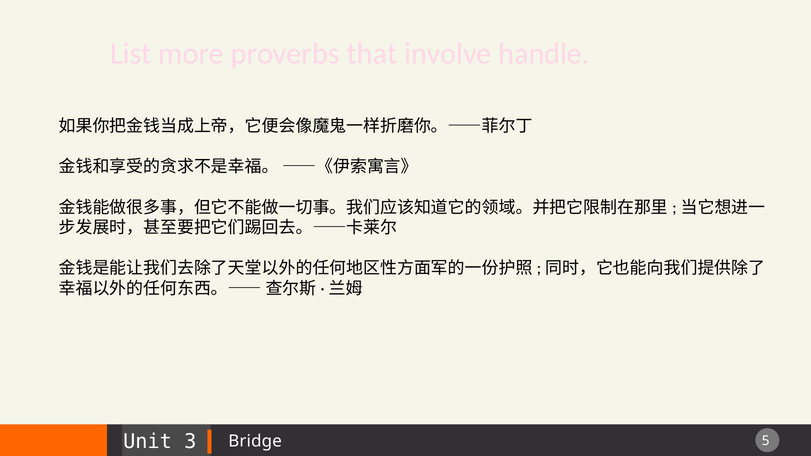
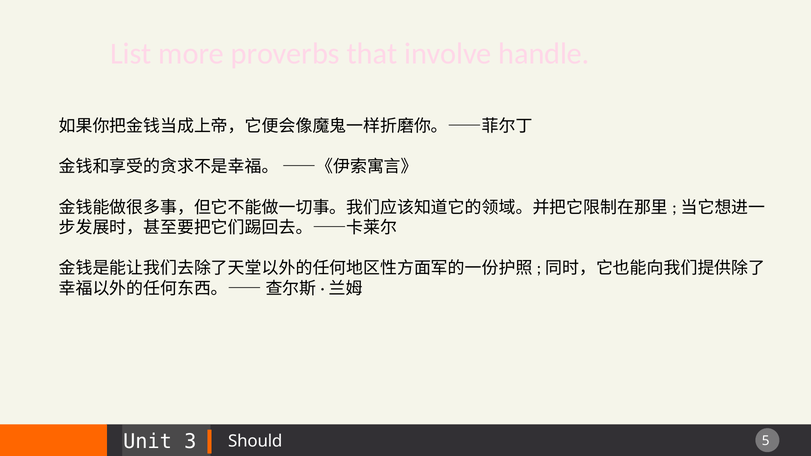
Bridge: Bridge -> Should (255, 442)
